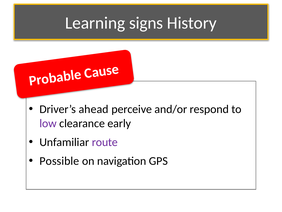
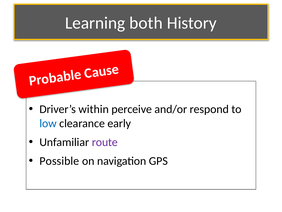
signs: signs -> both (146, 23)
ahead: ahead -> within (94, 109)
low colour: purple -> blue (48, 123)
